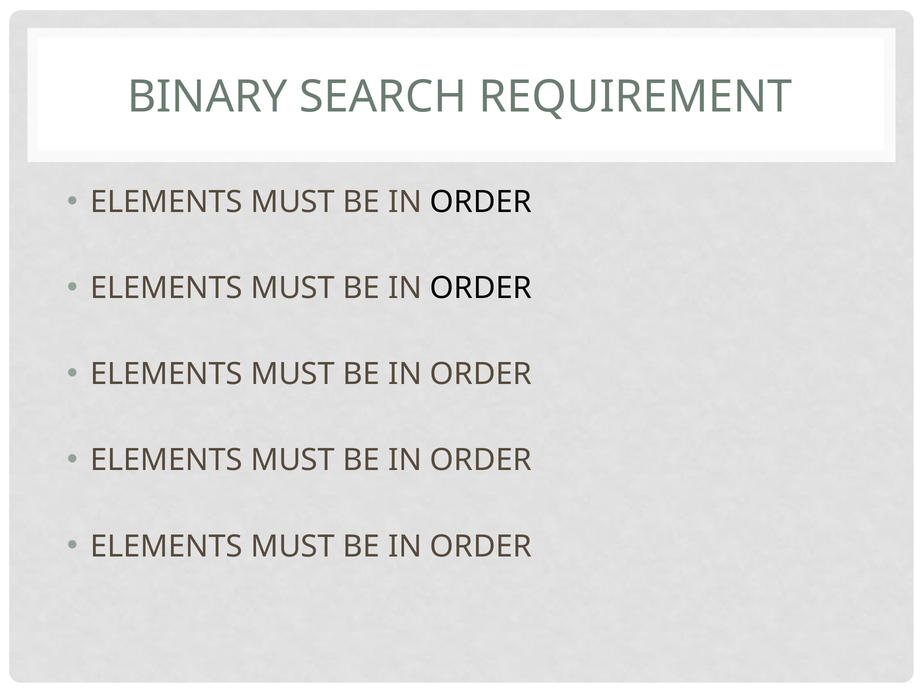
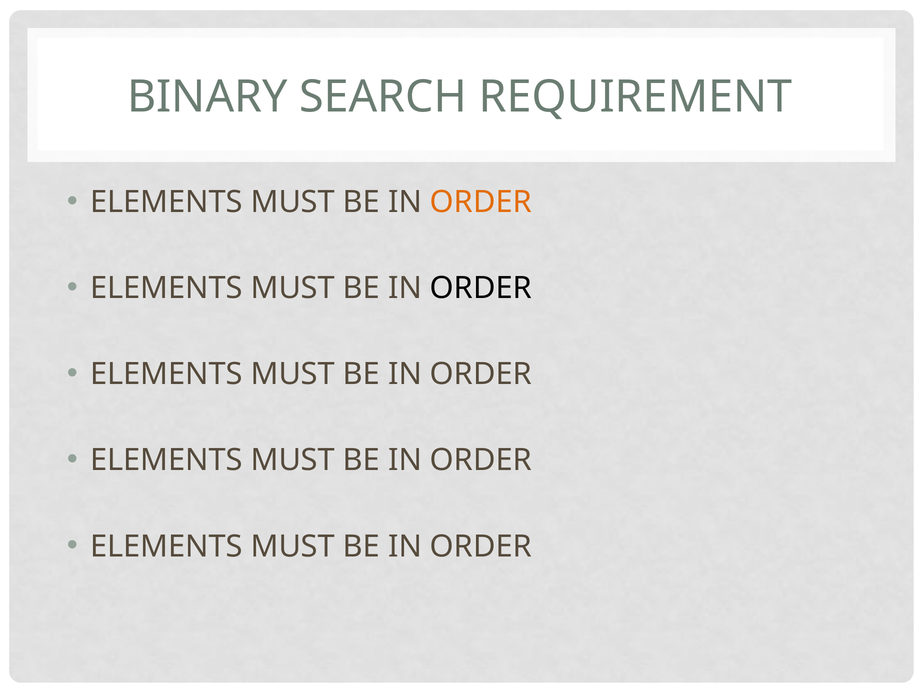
ORDER colour: black -> orange (481, 202)
